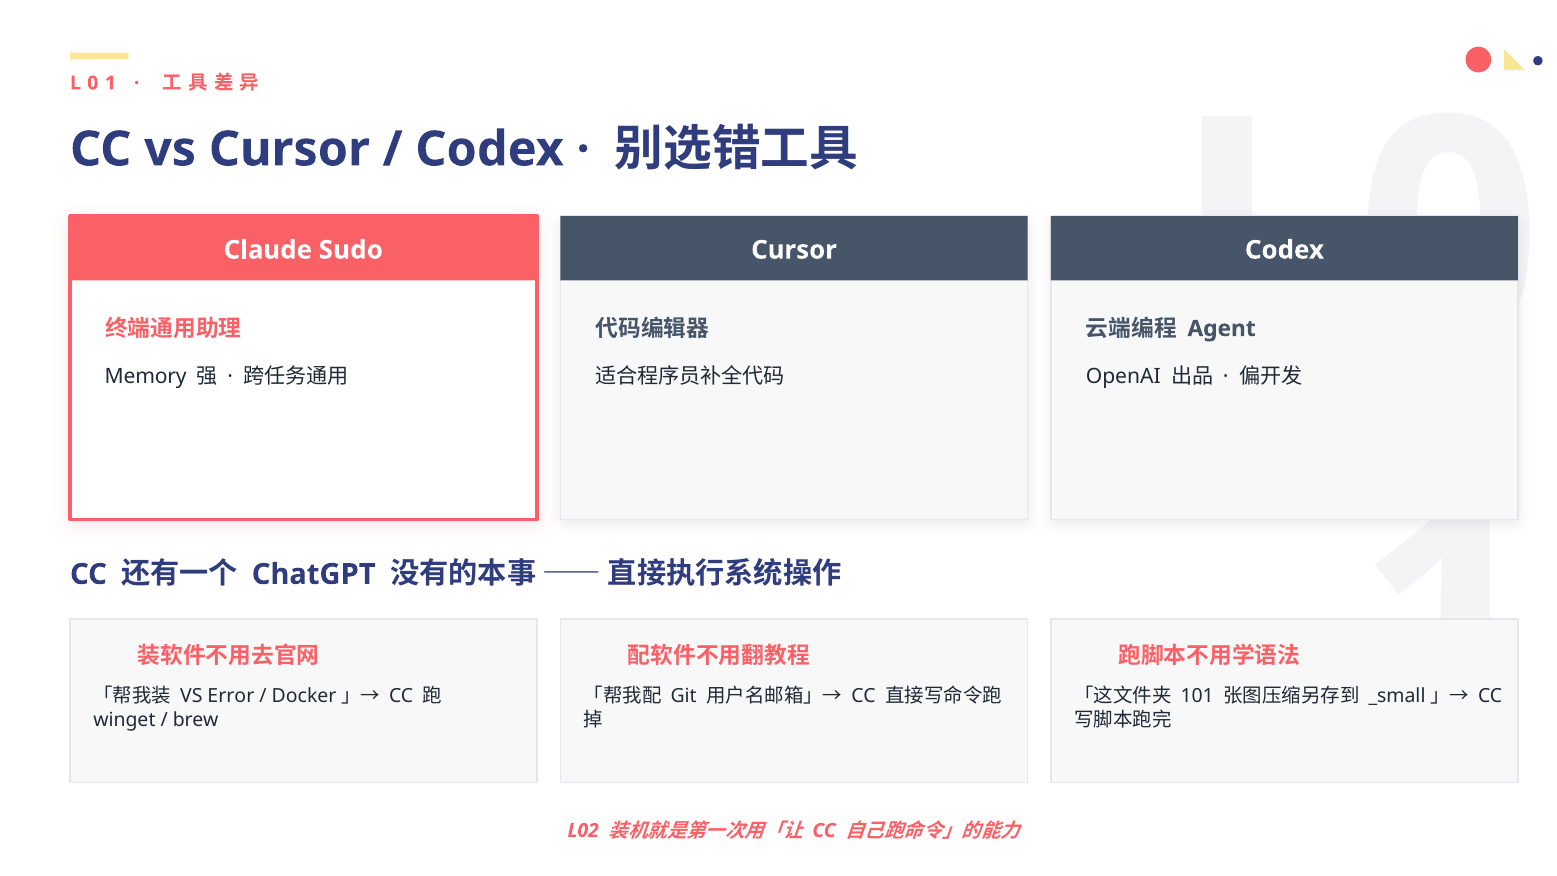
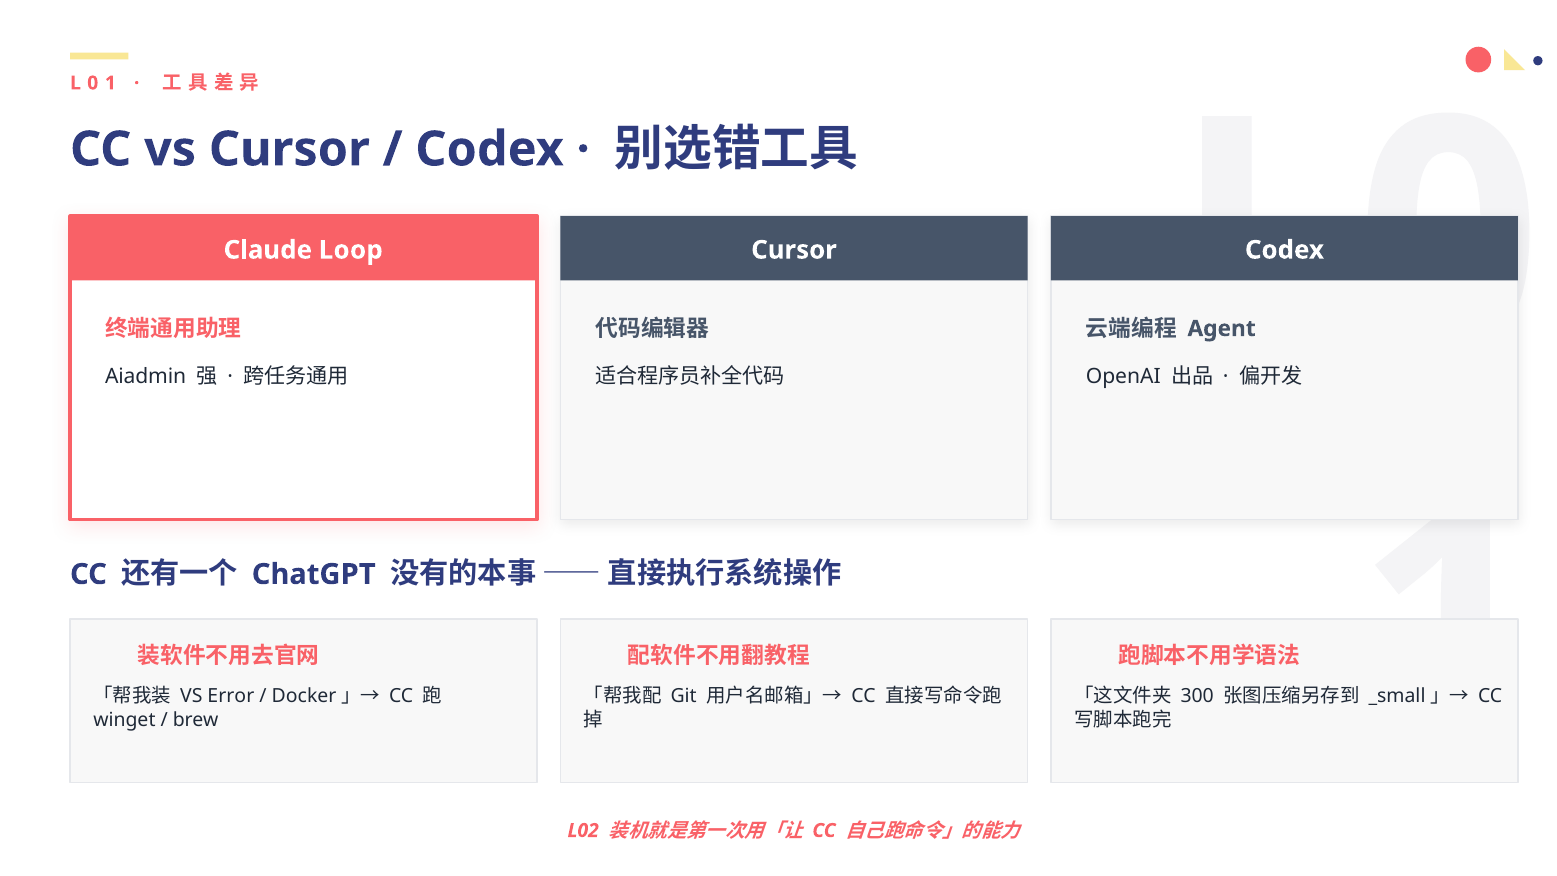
Sudo: Sudo -> Loop (351, 250)
Memory: Memory -> Aiadmin (146, 376)
101: 101 -> 300 (1197, 696)
